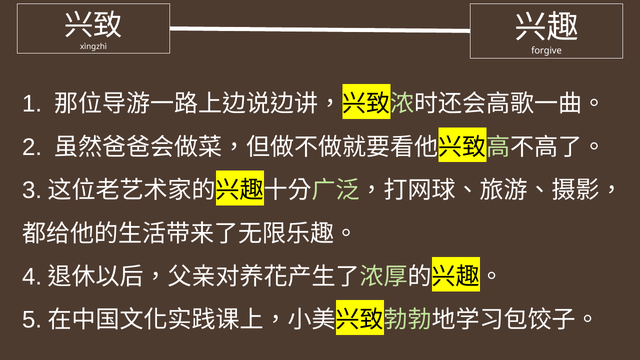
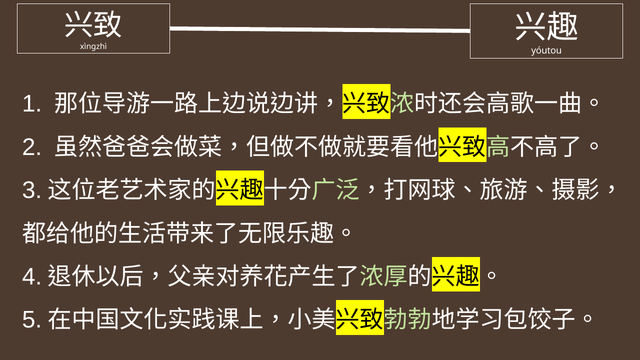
forgive: forgive -> yóutou (547, 51)
